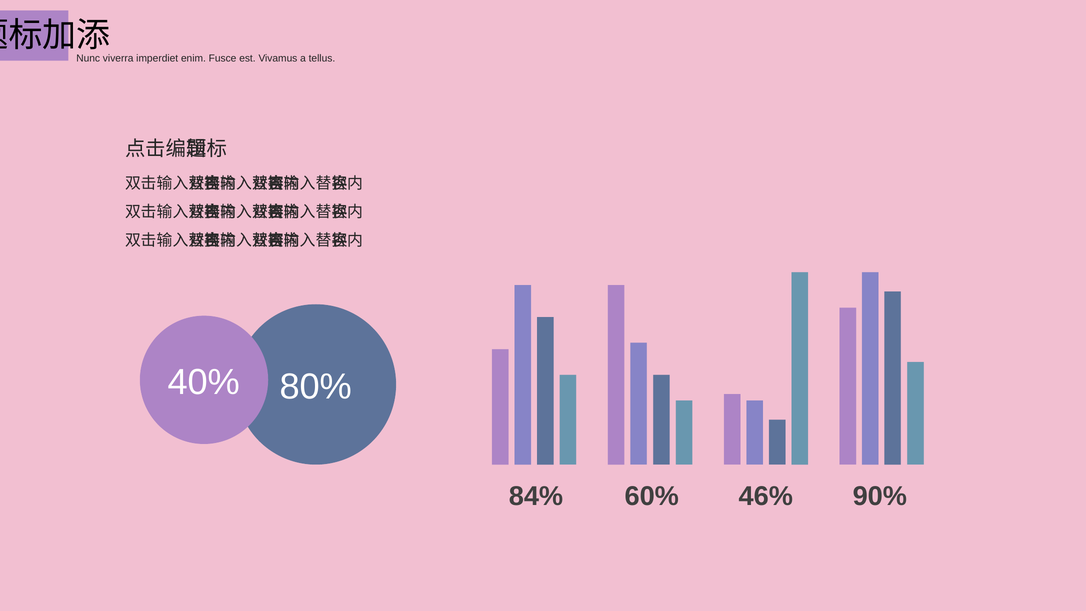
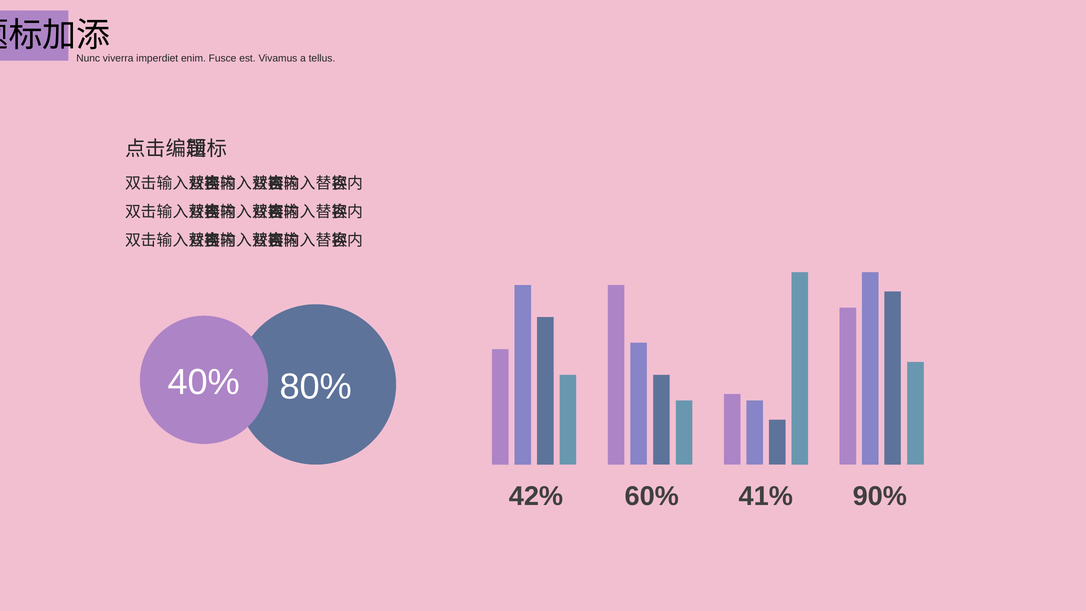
84%: 84% -> 42% (536, 496)
46%: 46% -> 41% (766, 496)
